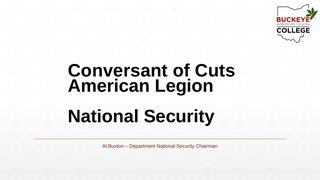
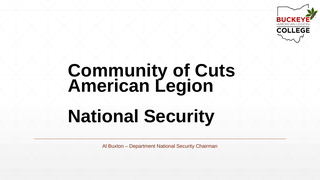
Conversant: Conversant -> Community (118, 71)
